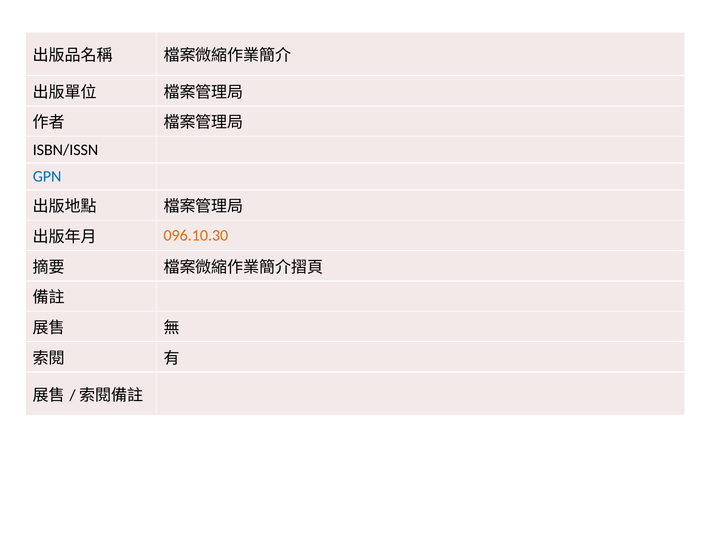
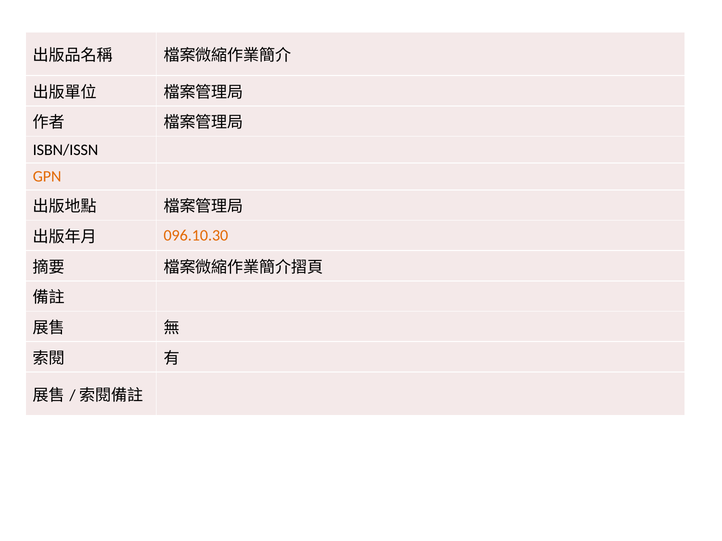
GPN colour: blue -> orange (47, 177)
